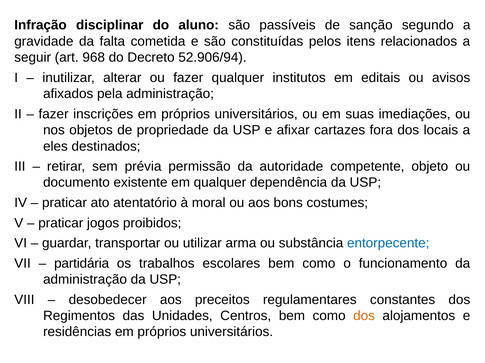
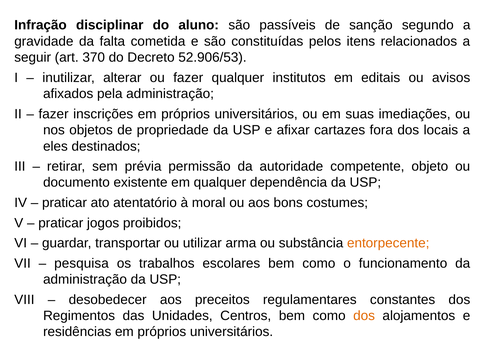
968: 968 -> 370 (94, 58)
52.906/94: 52.906/94 -> 52.906/53 (212, 58)
entorpecente colour: blue -> orange (388, 244)
partidária: partidária -> pesquisa (81, 264)
